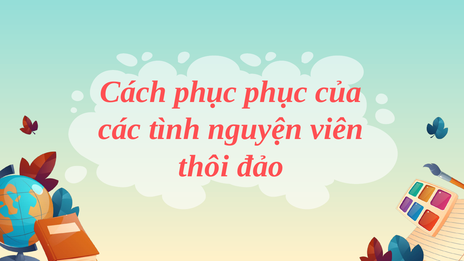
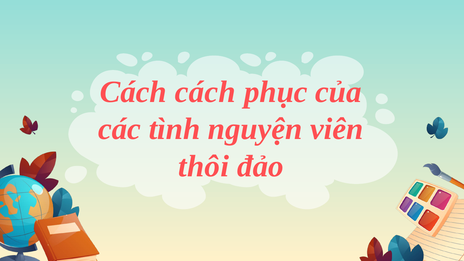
Cách phục: phục -> cách (205, 92)
